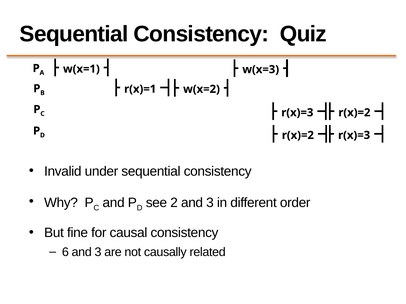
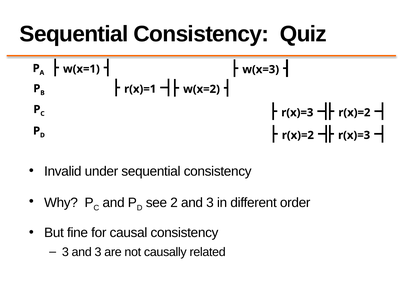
6: 6 -> 3 (65, 252)
